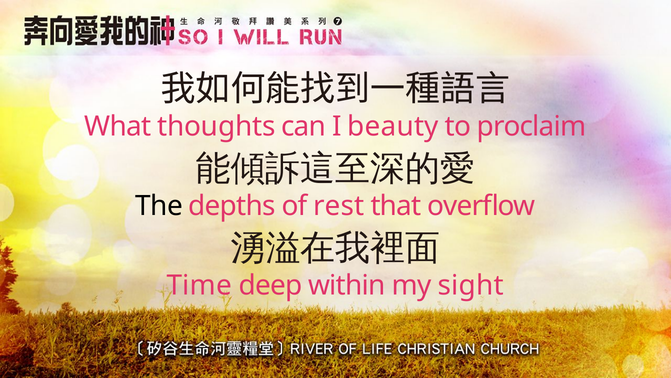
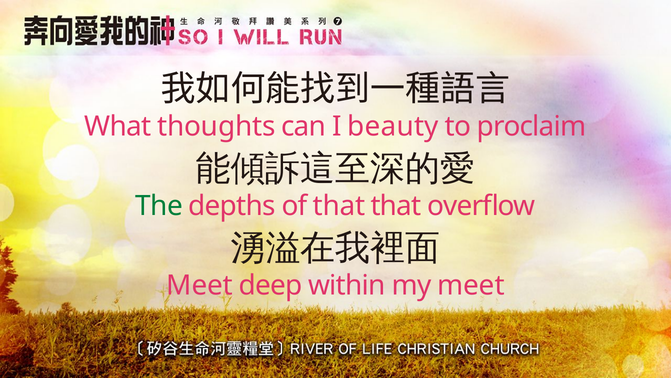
The colour: black -> green (159, 206)
of rest: rest -> that (339, 206)
Time: Time -> Meet (200, 285)
my sight: sight -> meet (471, 285)
